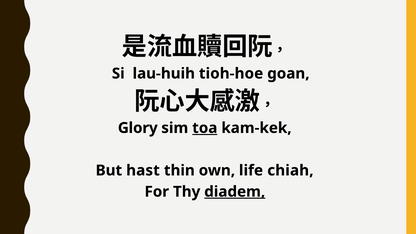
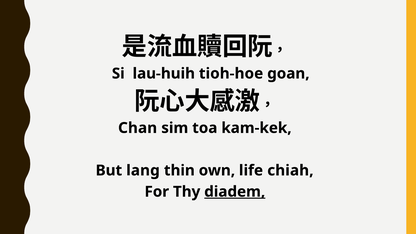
Glory: Glory -> Chan (138, 128)
toa underline: present -> none (205, 128)
hast: hast -> lang (143, 170)
